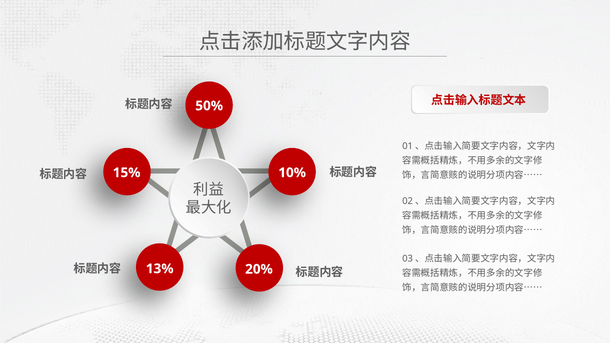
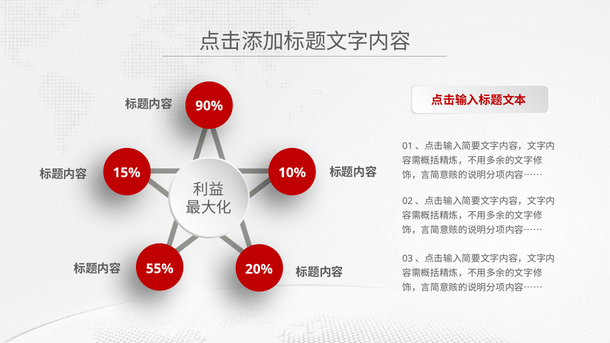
50%: 50% -> 90% (209, 106)
13%: 13% -> 55% (160, 269)
